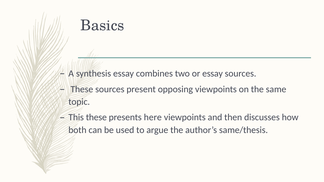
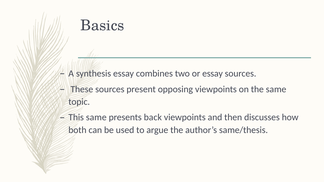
This these: these -> same (96, 118)
here: here -> back (153, 118)
